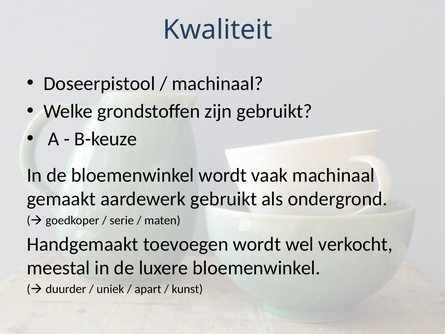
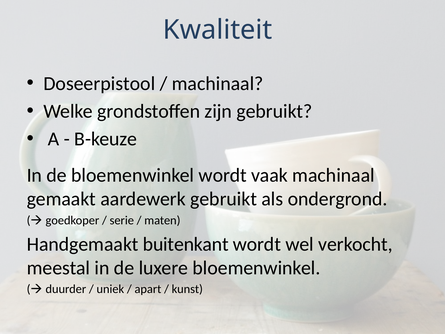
toevoegen: toevoegen -> buitenkant (186, 244)
